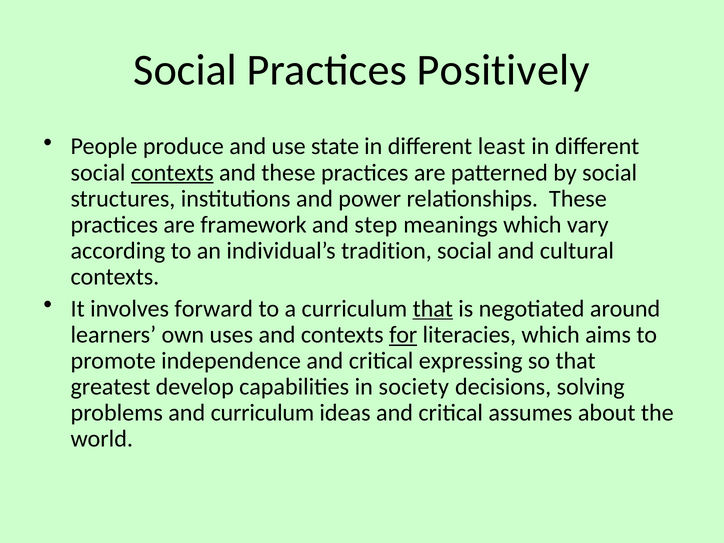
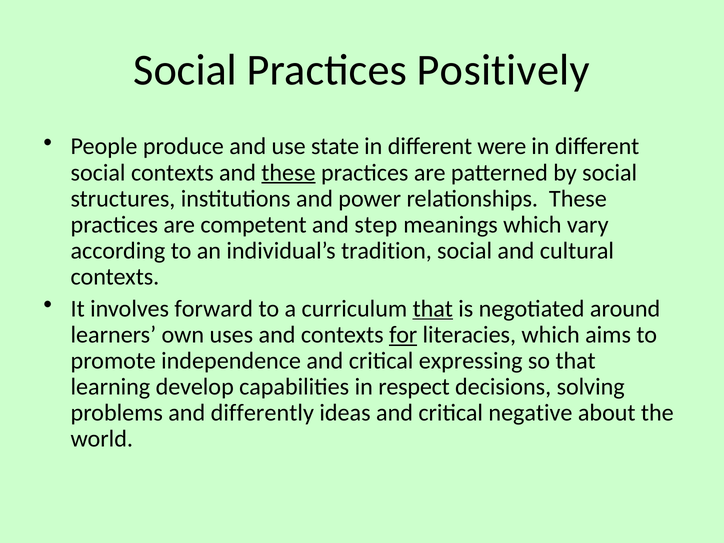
least: least -> were (502, 146)
contexts underline: present -> none (172, 173)
these underline: none -> present (288, 173)
framework: framework -> competent (254, 225)
greatest: greatest -> learning (110, 387)
society: society -> respect (414, 387)
and curriculum: curriculum -> differently (262, 413)
assumes: assumes -> negative (530, 413)
